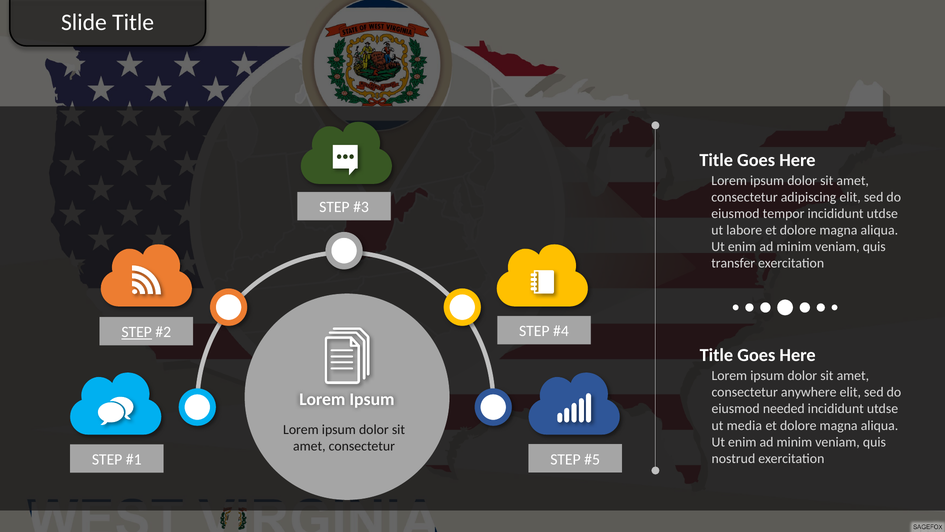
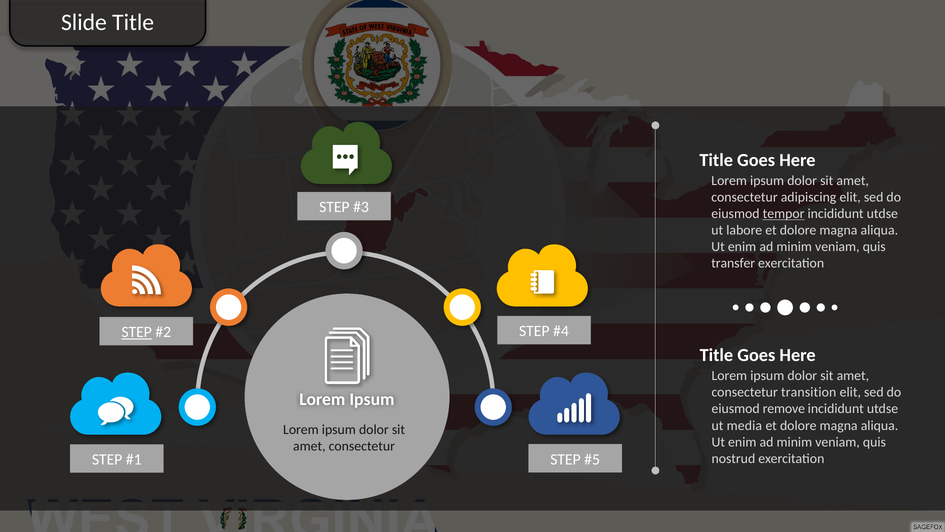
tempor underline: none -> present (784, 214)
anywhere: anywhere -> transition (809, 392)
needed: needed -> remove (784, 409)
